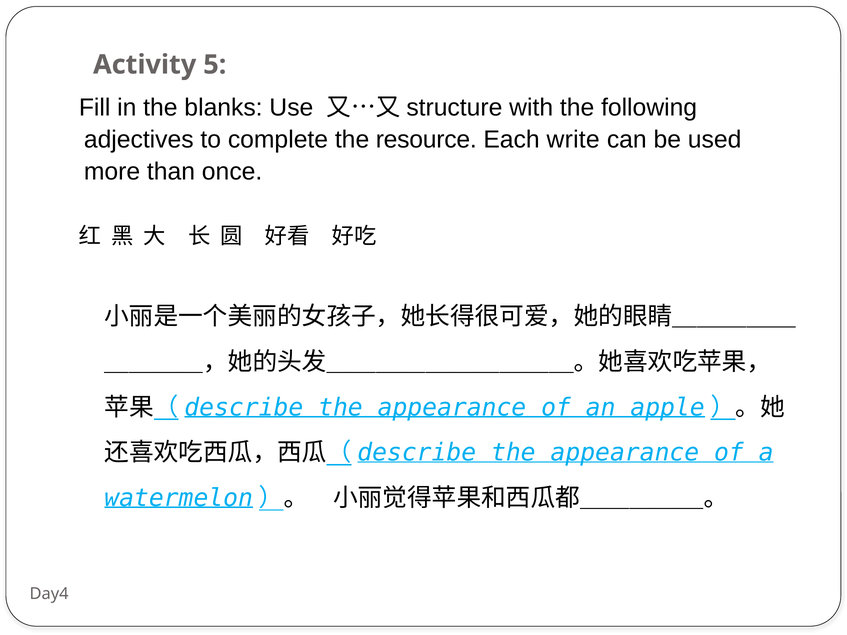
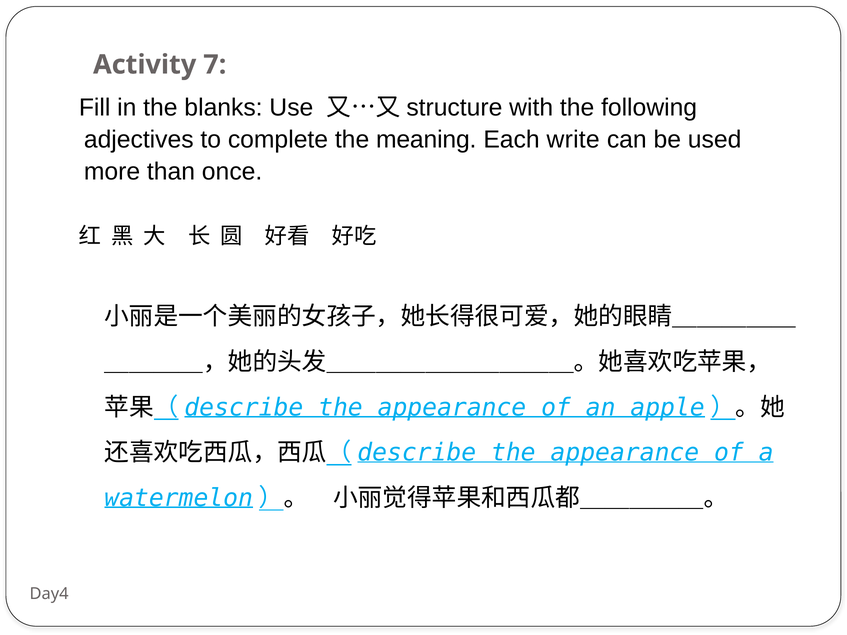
5: 5 -> 7 (215, 65)
resource: resource -> meaning (426, 140)
